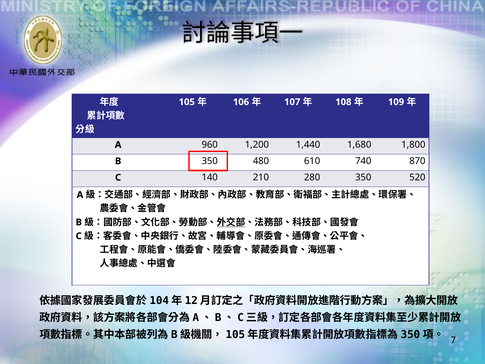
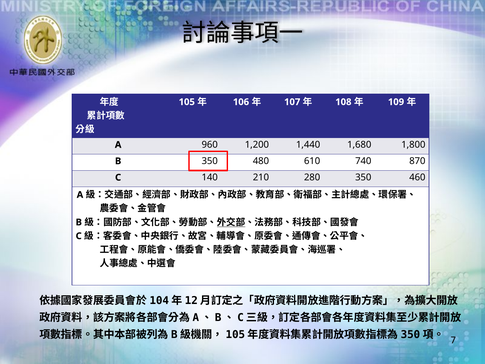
520: 520 -> 460 (417, 177)
